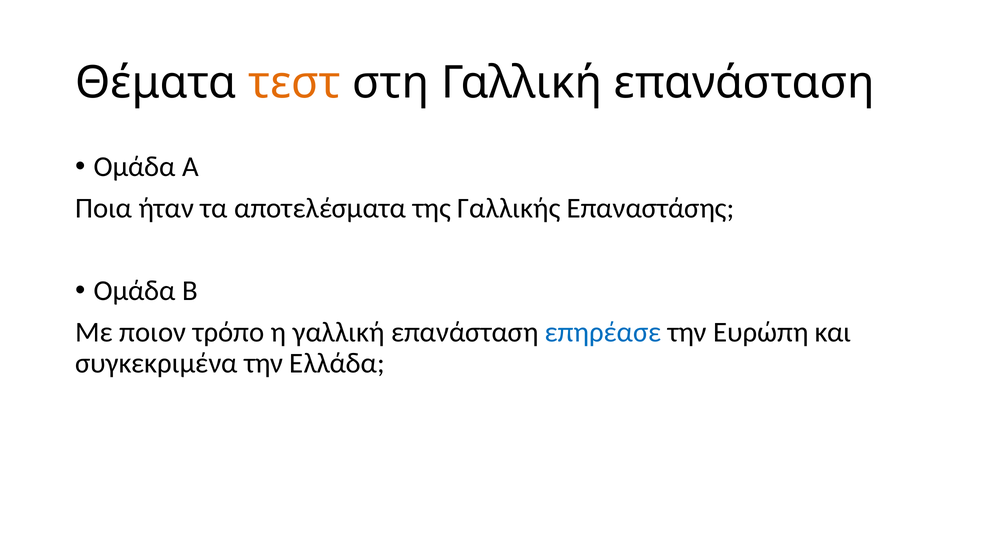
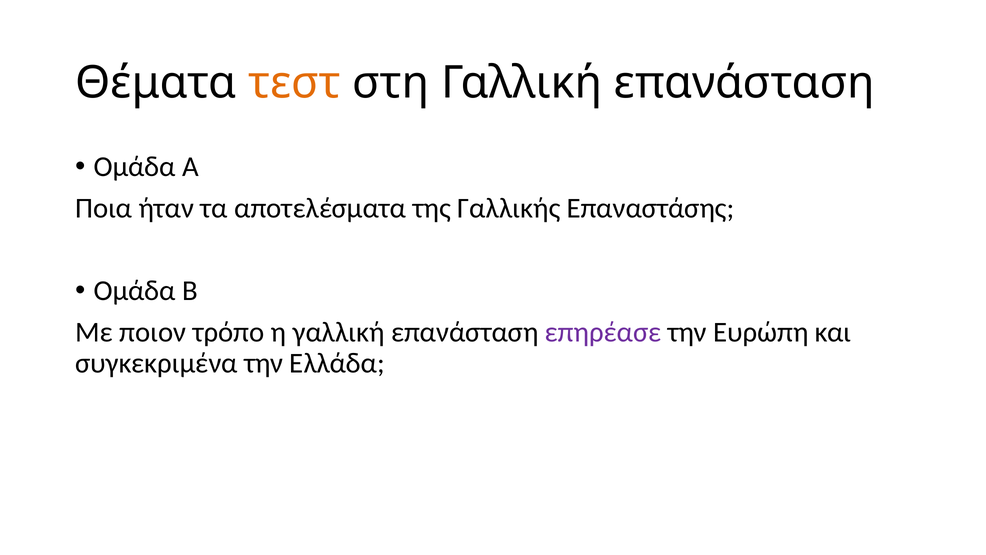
επηρέασε colour: blue -> purple (603, 332)
